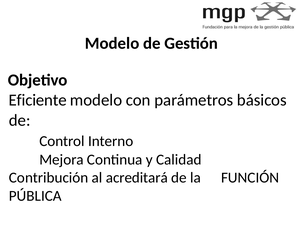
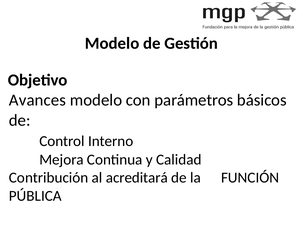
Eficiente: Eficiente -> Avances (37, 100)
